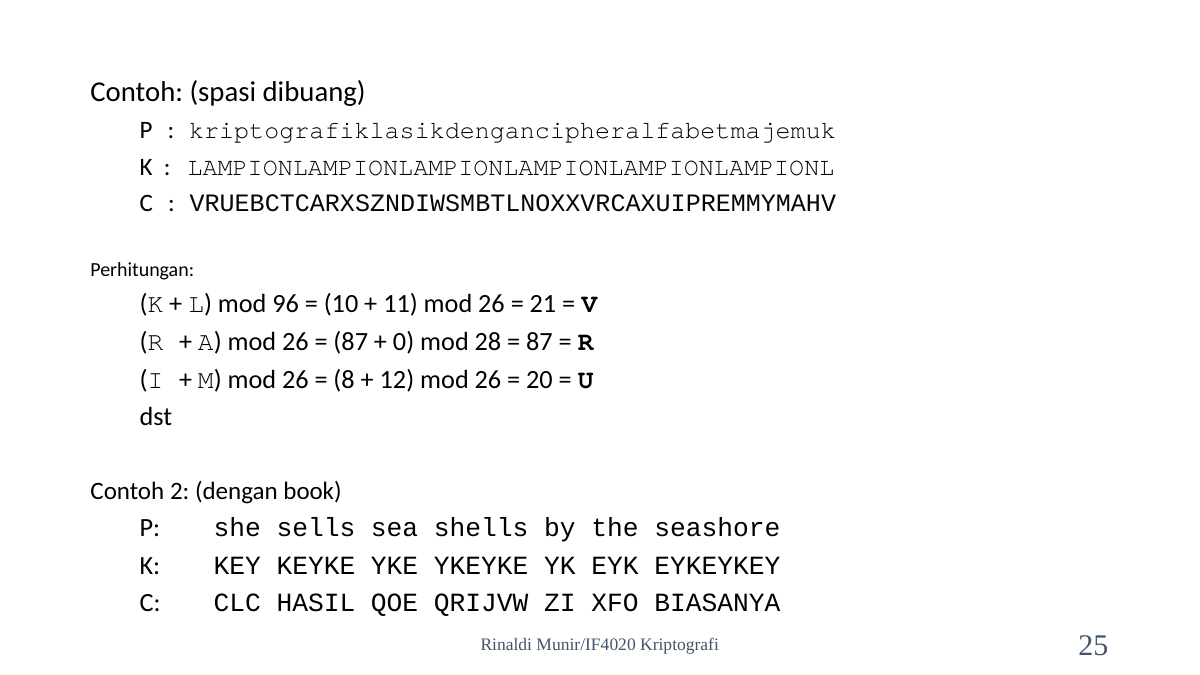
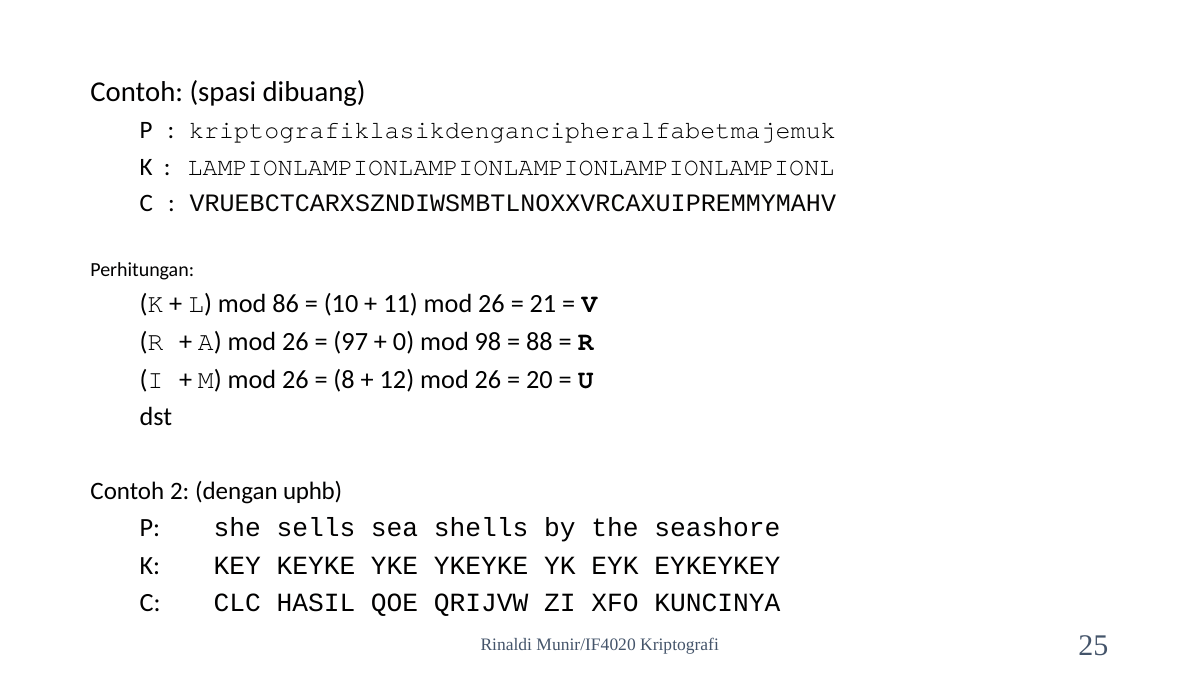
96: 96 -> 86 (286, 304)
87: 87 -> 97 (351, 342)
28: 28 -> 98 (488, 342)
87: 87 -> 88 (539, 342)
book: book -> uphb (313, 491)
BIASANYA: BIASANYA -> KUNCINYA (717, 603)
